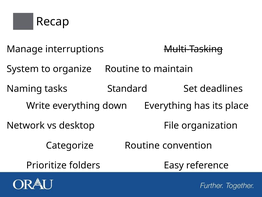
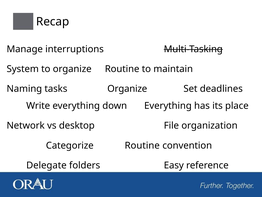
tasks Standard: Standard -> Organize (127, 89)
Prioritize: Prioritize -> Delegate (46, 165)
